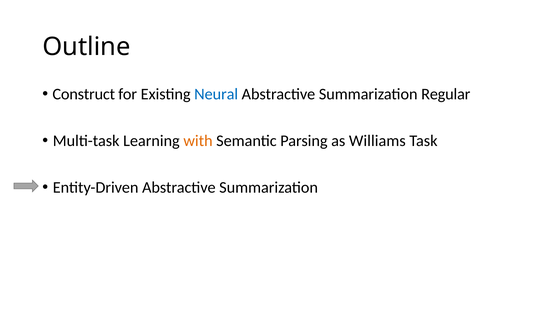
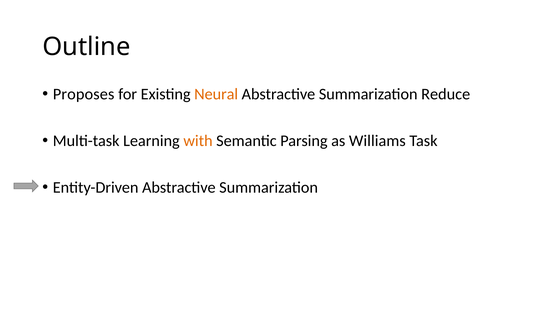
Construct: Construct -> Proposes (84, 94)
Neural colour: blue -> orange (216, 94)
Regular: Regular -> Reduce (446, 94)
